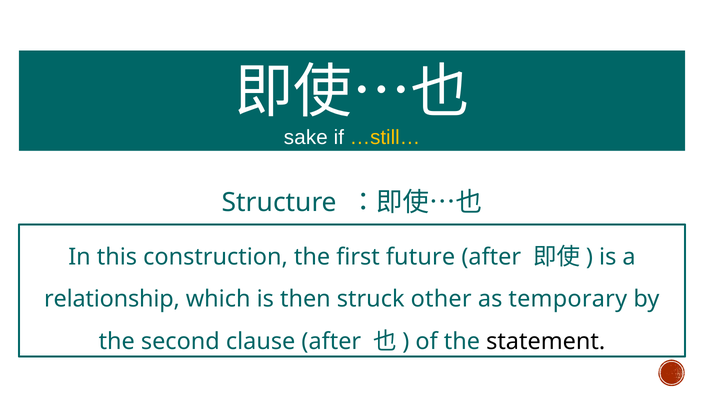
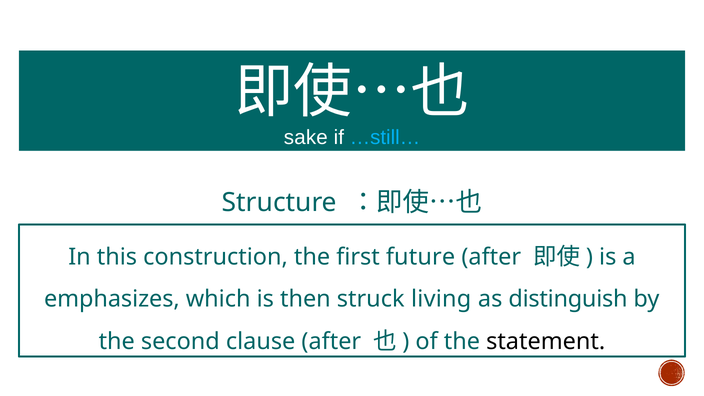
…still… colour: yellow -> light blue (385, 137)
relationship: relationship -> emphasizes (112, 299)
other: other -> living (441, 299)
temporary: temporary -> distinguish (568, 299)
